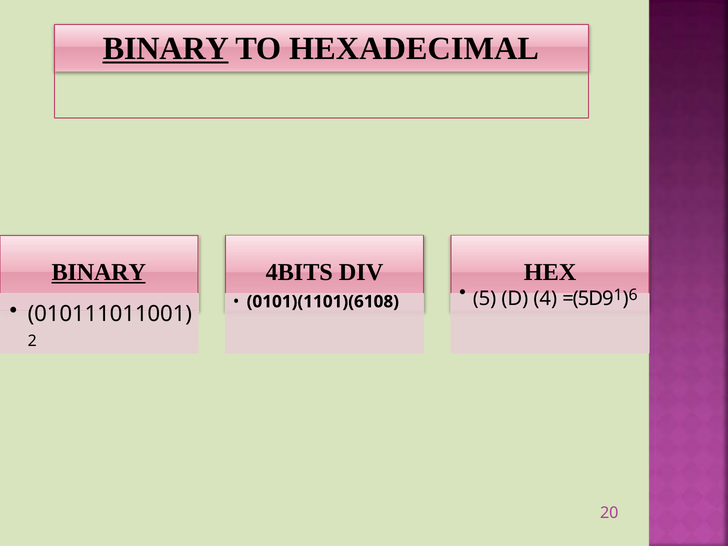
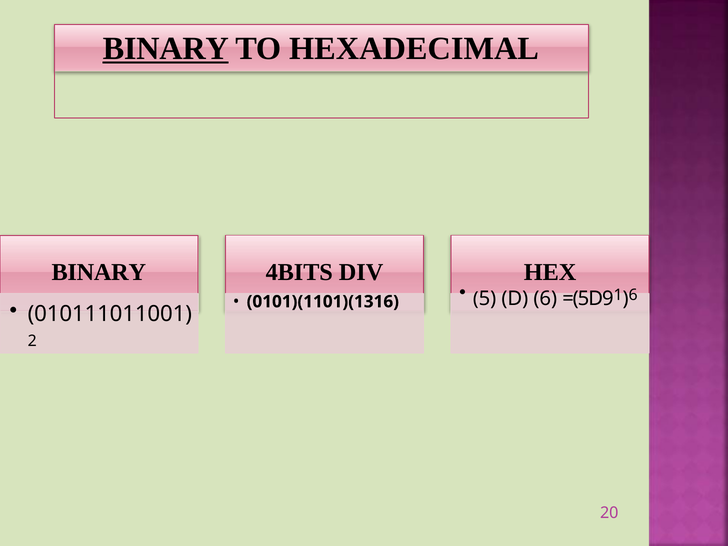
BINARY underline: present -> none (99, 272)
D 4: 4 -> 6 (545, 299)
0101)(1101)(6108: 0101)(1101)(6108 -> 0101)(1101)(1316 (323, 302)
